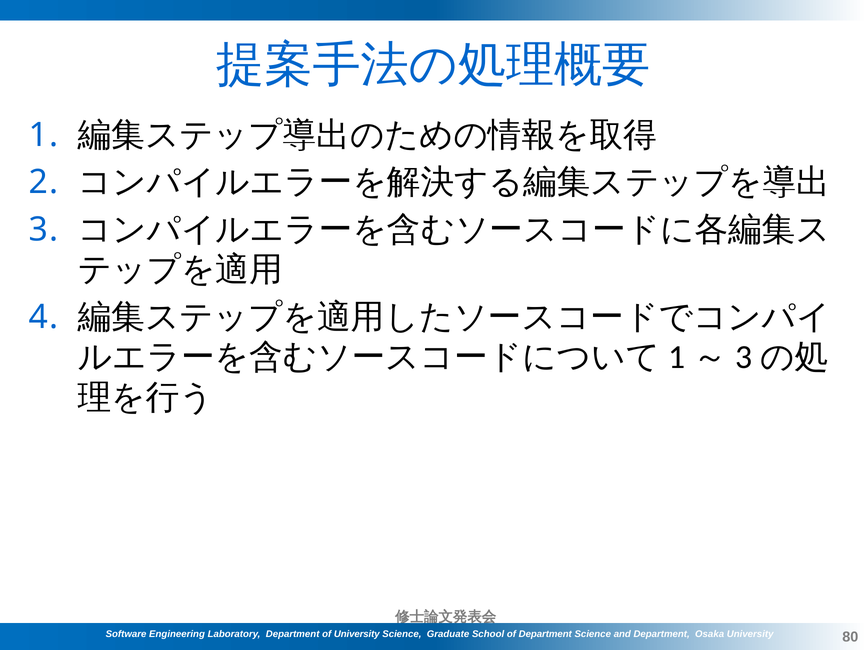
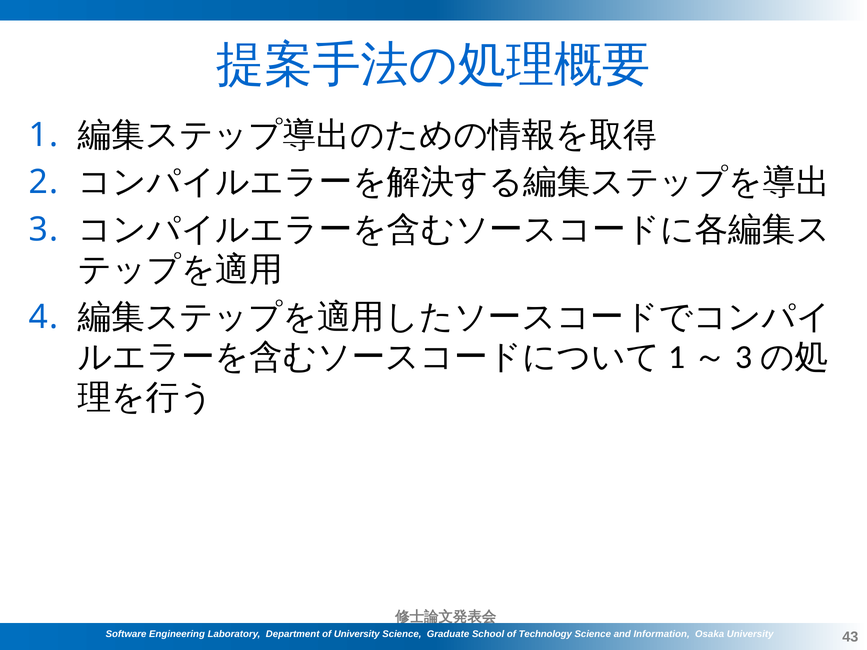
of Department: Department -> Technology (545, 634)
and Department: Department -> Information (662, 634)
80: 80 -> 43 (850, 637)
